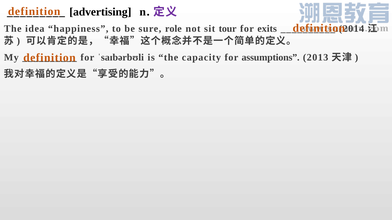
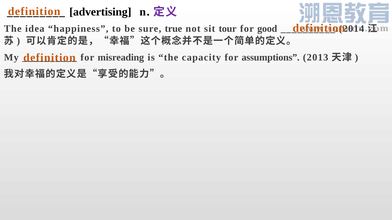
role: role -> true (173, 29)
exits: exits -> good (267, 29)
ˈsaɪbərbʊli: ˈsaɪbərbʊli -> misreading (121, 57)
